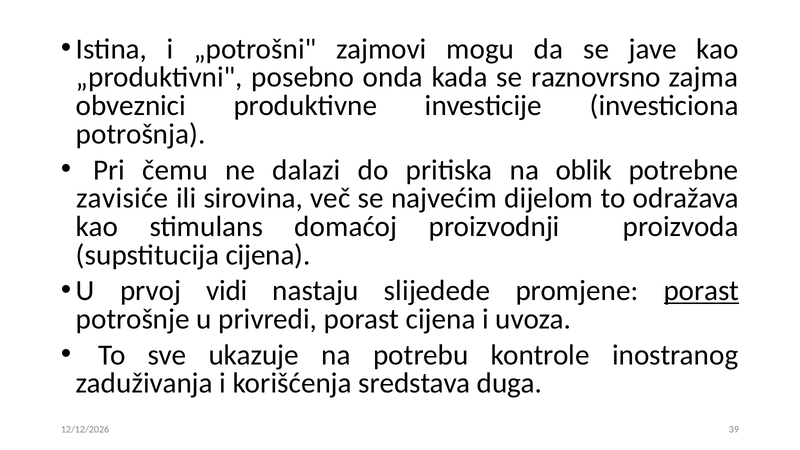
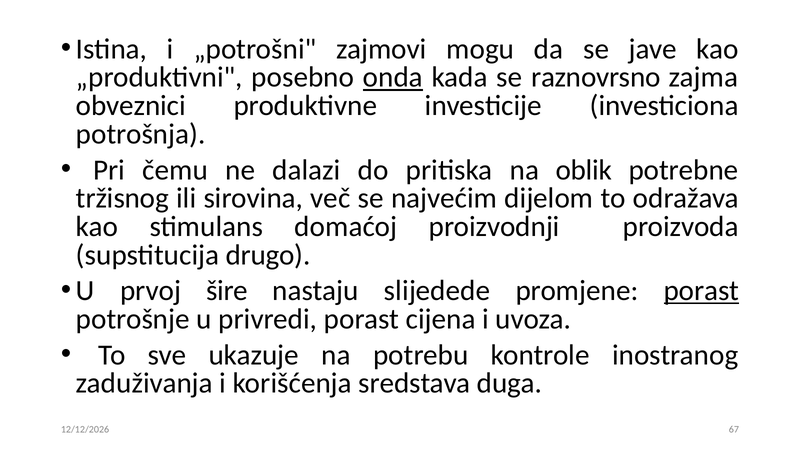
onda underline: none -> present (393, 77)
zavisiće: zavisiće -> tržisnog (122, 198)
supstitucija cijena: cijena -> drugo (268, 255)
vidi: vidi -> šire (227, 291)
39: 39 -> 67 (734, 430)
